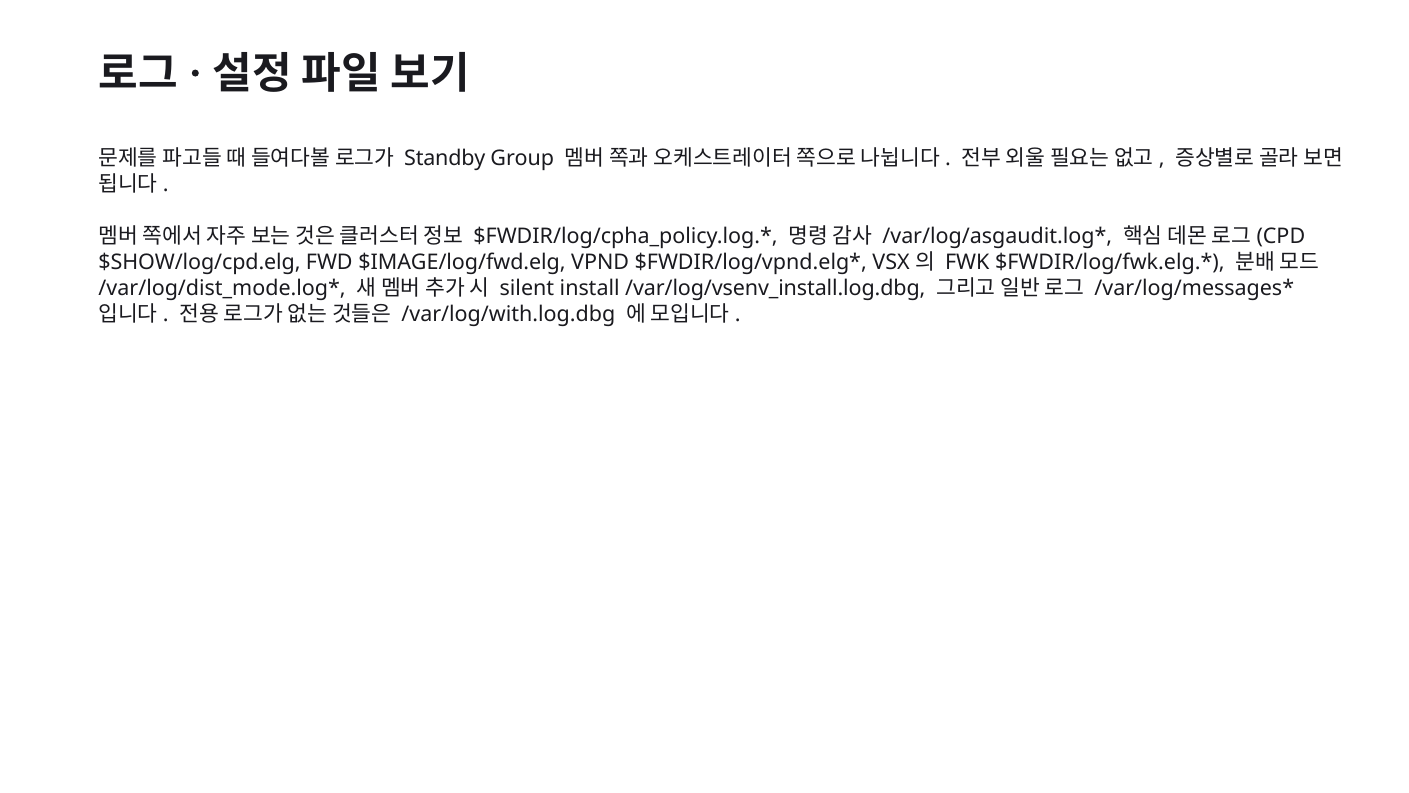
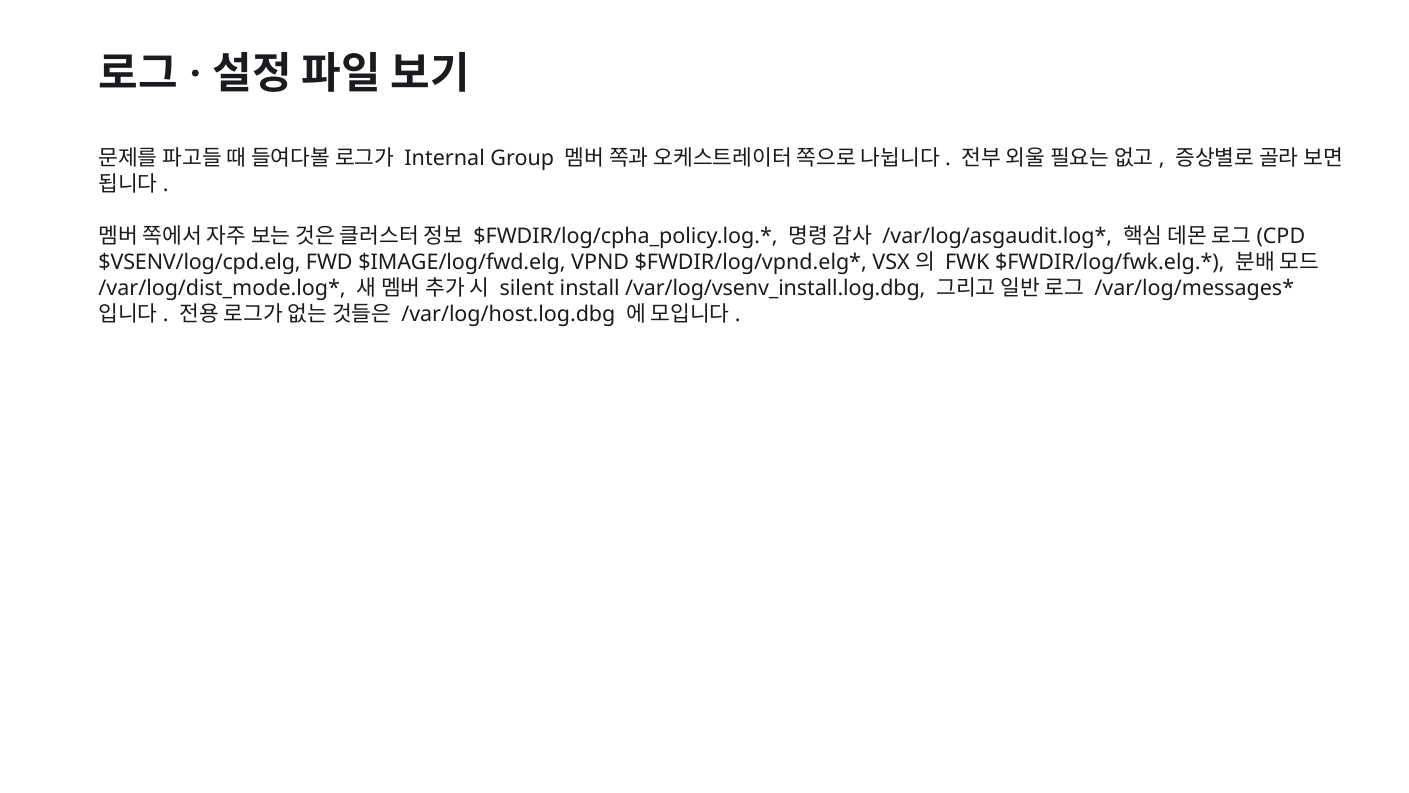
Standby: Standby -> Internal (445, 159)
$SHOW/log/cpd.elg: $SHOW/log/cpd.elg -> $VSENV/log/cpd.elg (200, 262)
/var/log/with.log.dbg: /var/log/with.log.dbg -> /var/log/host.log.dbg (508, 314)
